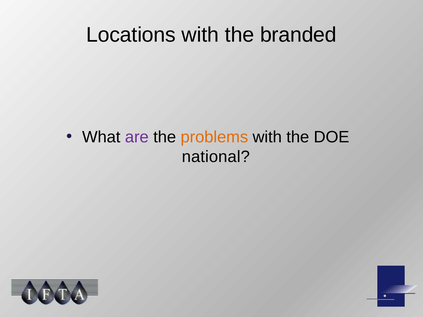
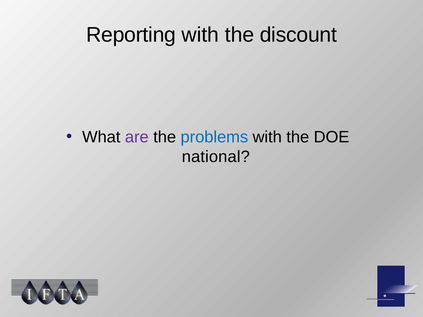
Locations: Locations -> Reporting (131, 35)
branded: branded -> discount (298, 35)
problems colour: orange -> blue (214, 137)
